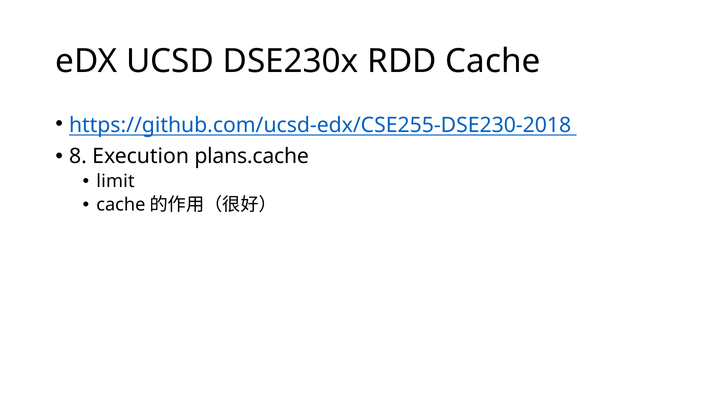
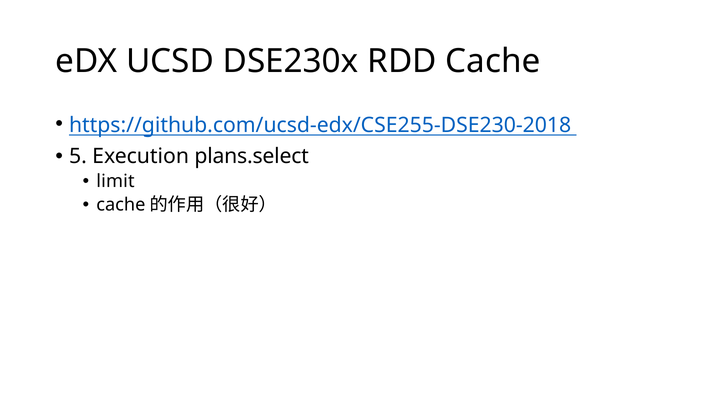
8: 8 -> 5 (78, 156)
plans.cache: plans.cache -> plans.select (252, 156)
